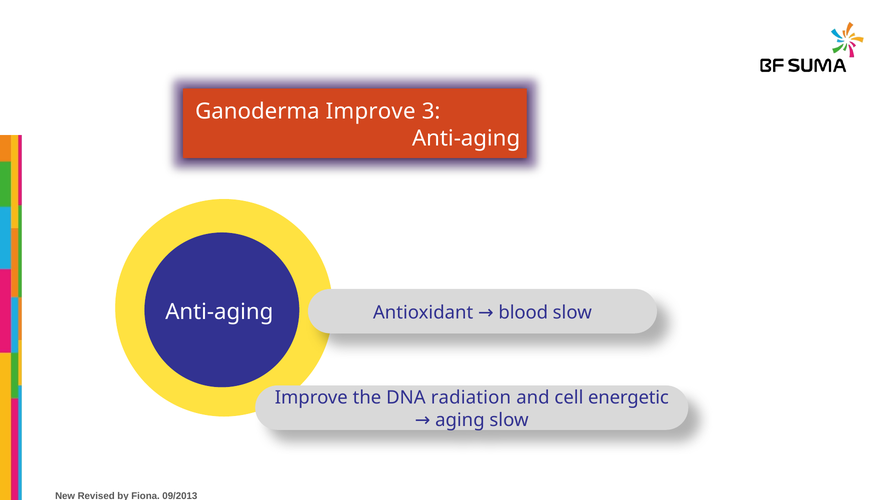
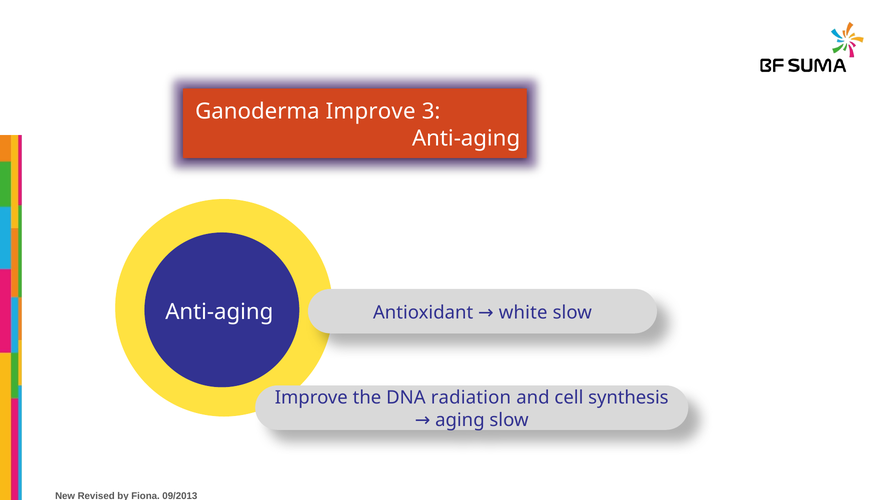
blood: blood -> white (523, 313)
energetic: energetic -> synthesis (628, 398)
